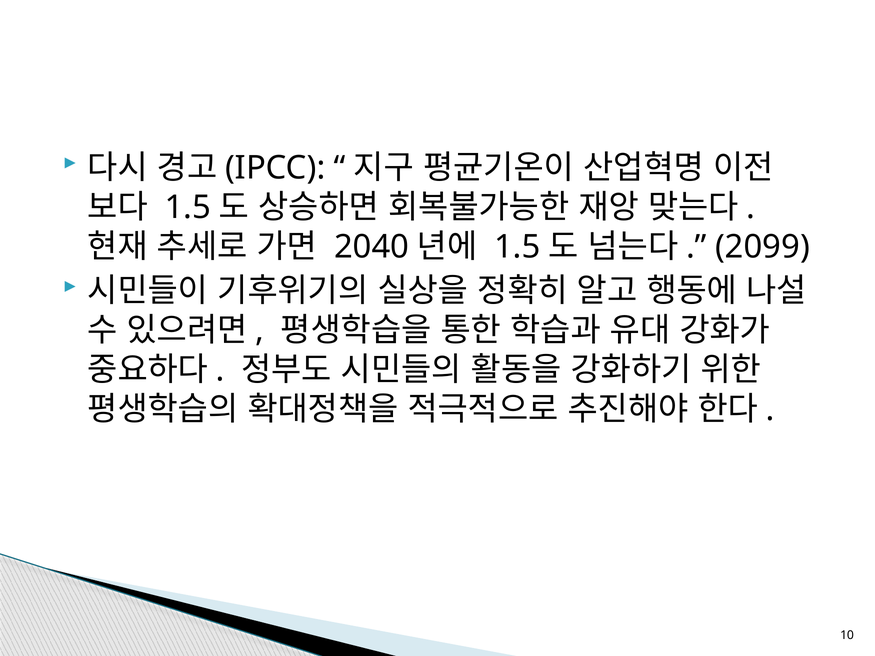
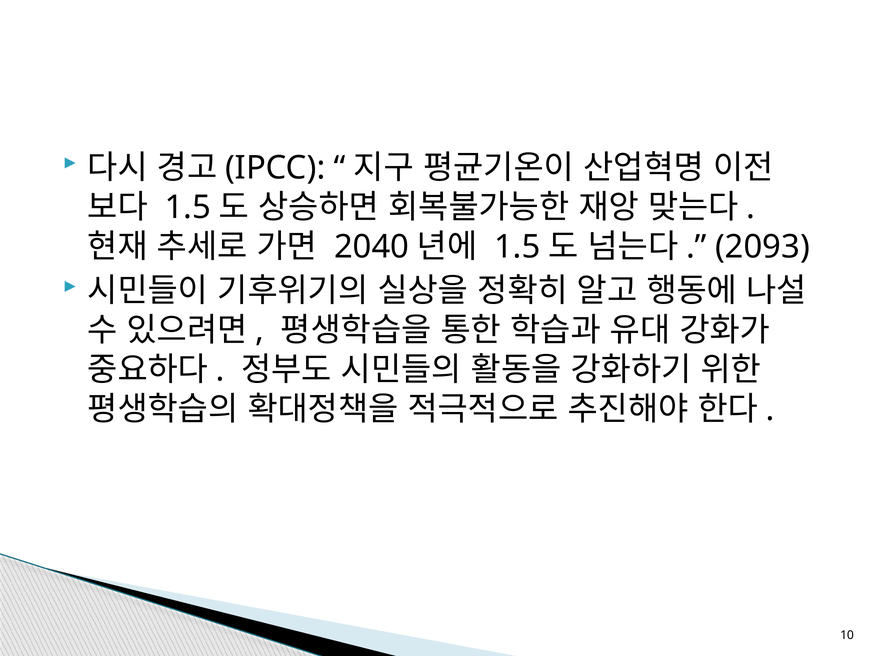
2099: 2099 -> 2093 (763, 247)
